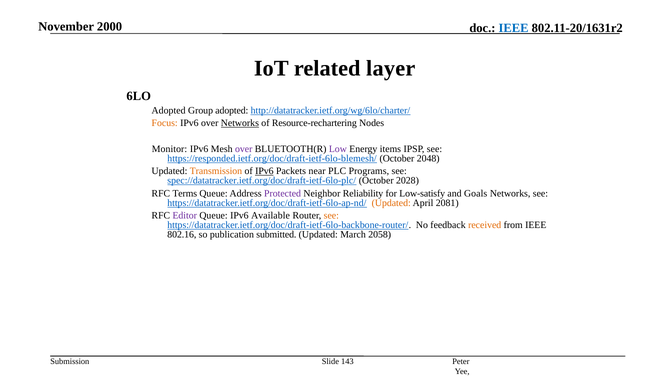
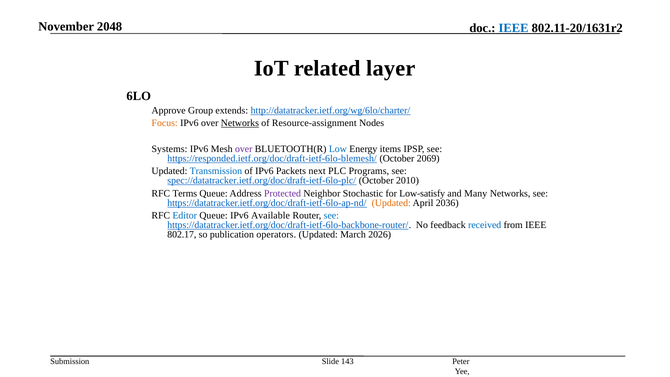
2000: 2000 -> 2048 (110, 27)
Adopted: Adopted -> Approve (169, 110)
Group adopted: adopted -> extends (232, 110)
Resource-rechartering: Resource-rechartering -> Resource-assignment (314, 123)
Monitor: Monitor -> Systems (169, 149)
Low colour: purple -> blue (338, 149)
2048: 2048 -> 2069 (428, 158)
Transmission colour: orange -> blue (216, 171)
IPv6 underline: present -> none (264, 171)
near: near -> next (317, 171)
2028: 2028 -> 2010 (407, 181)
Reliability: Reliability -> Stochastic (363, 193)
Goals: Goals -> Many (476, 193)
2081: 2081 -> 2036 (447, 203)
Editor colour: purple -> blue (185, 216)
see colour: orange -> blue (331, 216)
received colour: orange -> blue (485, 225)
802.16: 802.16 -> 802.17 (182, 234)
submitted: submitted -> operators (276, 234)
2058: 2058 -> 2026 (380, 234)
